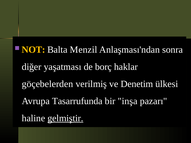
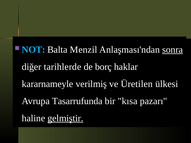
NOT colour: yellow -> light blue (33, 50)
sonra underline: none -> present (173, 50)
yaşatması: yaşatması -> tarihlerde (63, 67)
göçebelerden: göçebelerden -> kararnameyle (48, 84)
Denetim: Denetim -> Üretilen (137, 84)
inşa: inşa -> kısa (128, 101)
